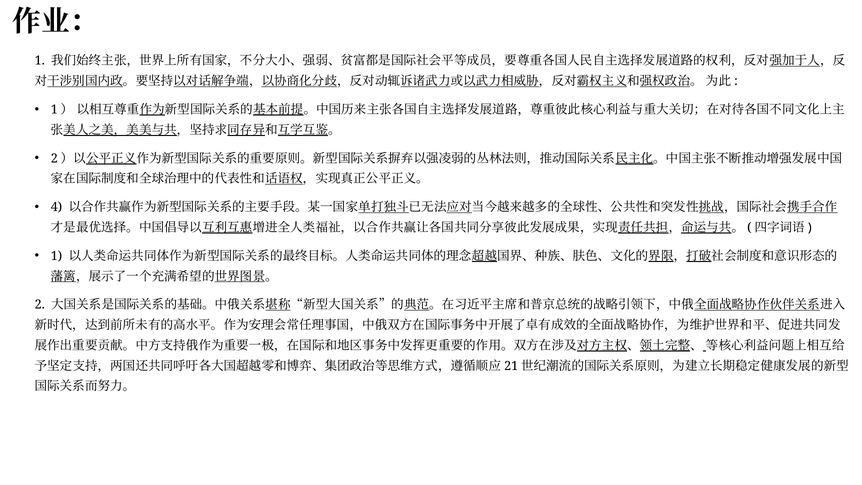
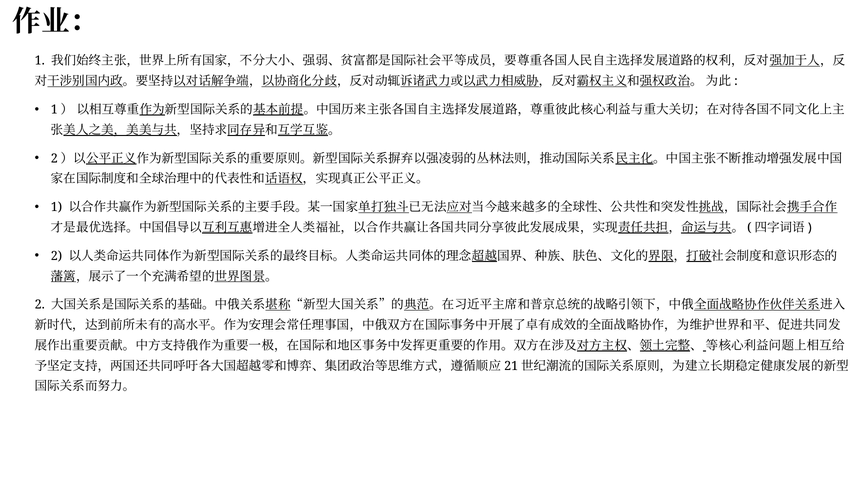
4: 4 -> 1 (57, 207)
1: 1 -> 2 (57, 256)
